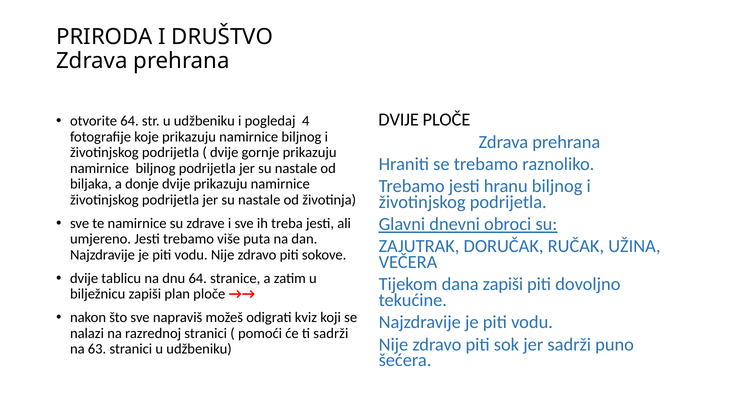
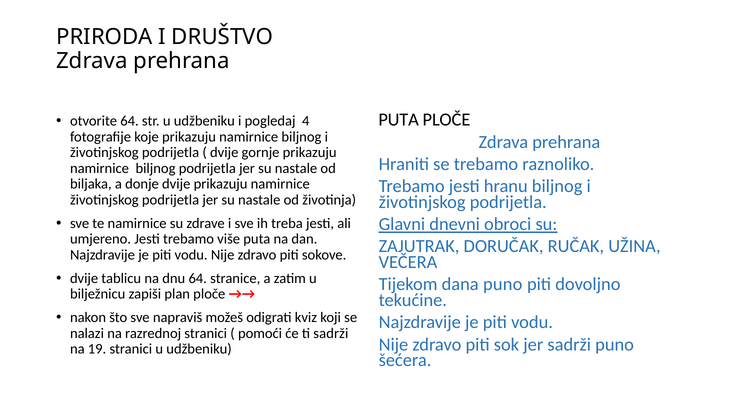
DVIJE: DVIJE -> PUTA (399, 120)
dana zapiši: zapiši -> puno (503, 284)
63: 63 -> 19 (97, 349)
